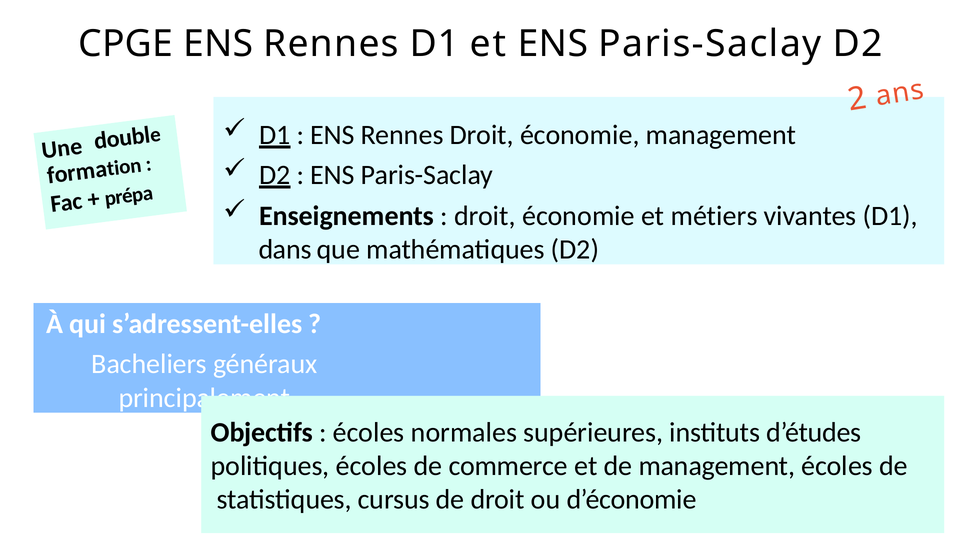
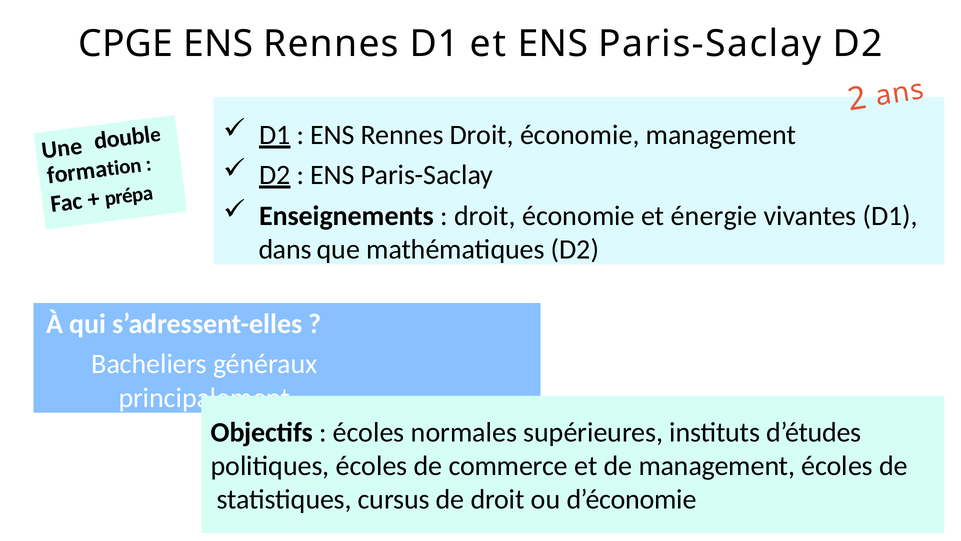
métiers: métiers -> énergie (714, 216)
